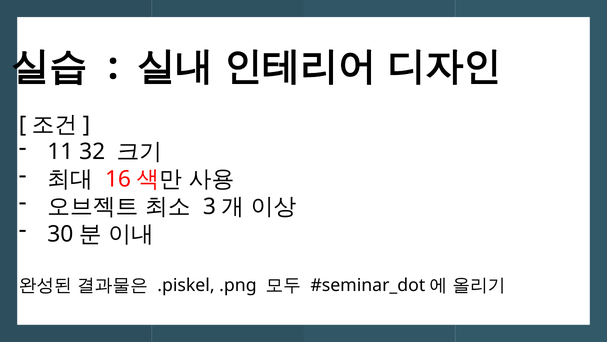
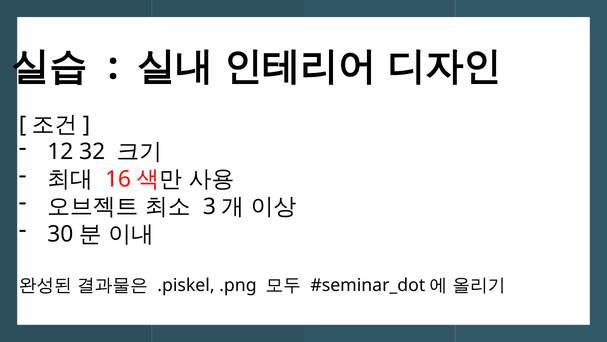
11: 11 -> 12 (60, 152)
